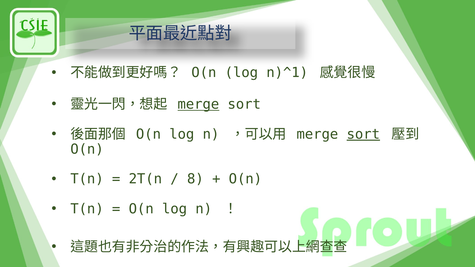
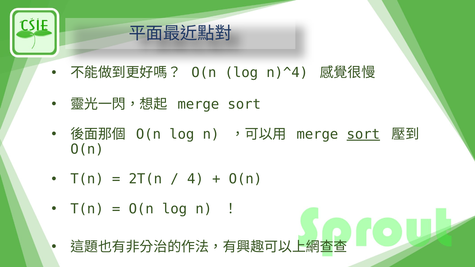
n)^1: n)^1 -> n)^4 (287, 73)
merge underline: present -> none (198, 104)
8: 8 -> 4 (195, 179)
